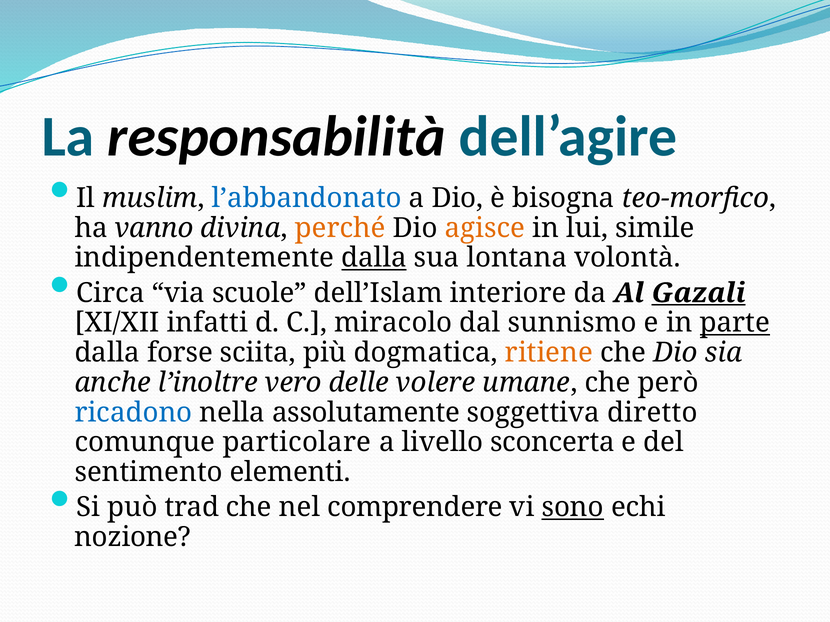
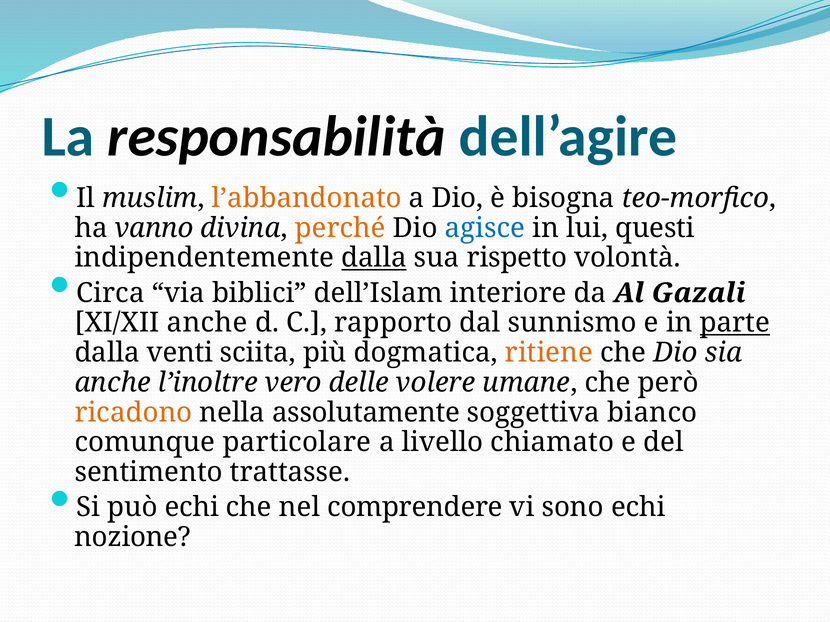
l’abbandonato colour: blue -> orange (307, 198)
agisce colour: orange -> blue (485, 228)
simile: simile -> questi (655, 228)
lontana: lontana -> rispetto (517, 258)
scuole: scuole -> biblici (259, 293)
Gazali underline: present -> none (699, 293)
XI/XII infatti: infatti -> anche (207, 323)
miracolo: miracolo -> rapporto (393, 323)
forse: forse -> venti (180, 353)
ricadono colour: blue -> orange (133, 413)
diretto: diretto -> bianco (652, 413)
sconcerta: sconcerta -> chiamato (552, 443)
elementi: elementi -> trattasse (290, 472)
può trad: trad -> echi (192, 508)
sono underline: present -> none (573, 508)
